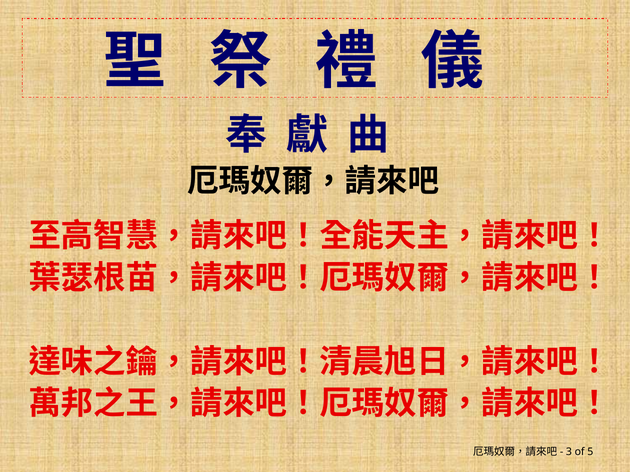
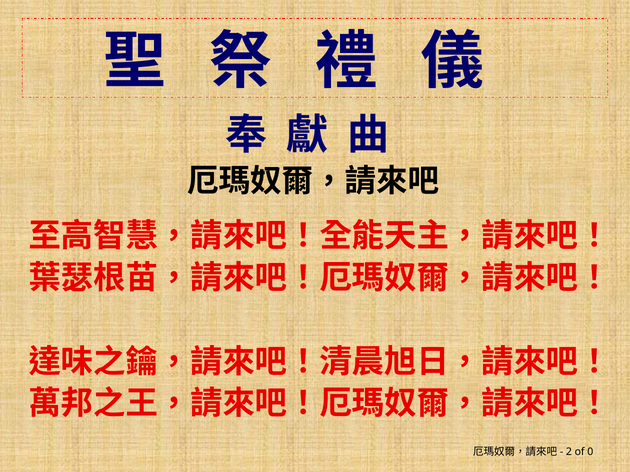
3: 3 -> 2 (569, 452)
5: 5 -> 0 (590, 452)
